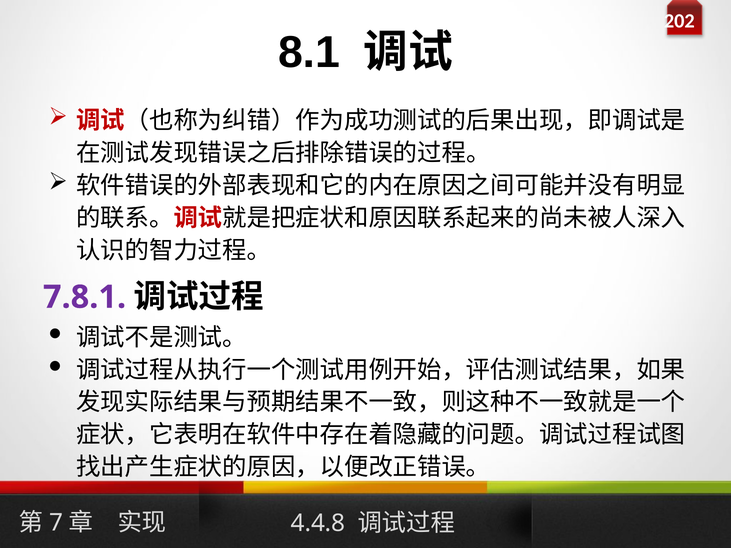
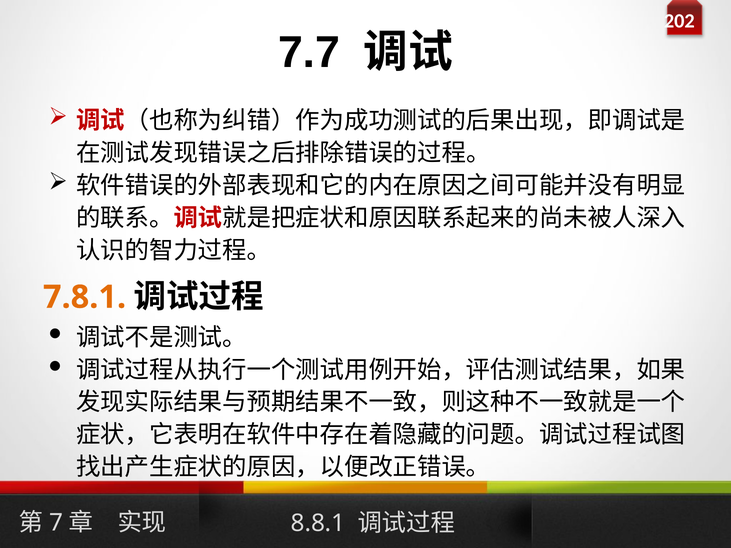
8.1: 8.1 -> 7.7 (309, 52)
7.8.1 colour: purple -> orange (85, 297)
4.4.8: 4.4.8 -> 8.8.1 (318, 524)
